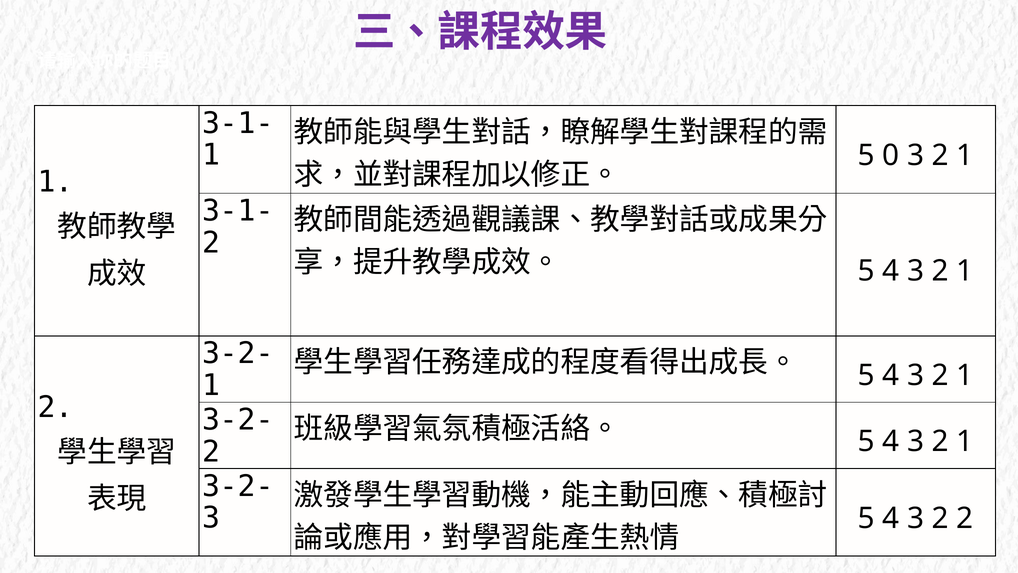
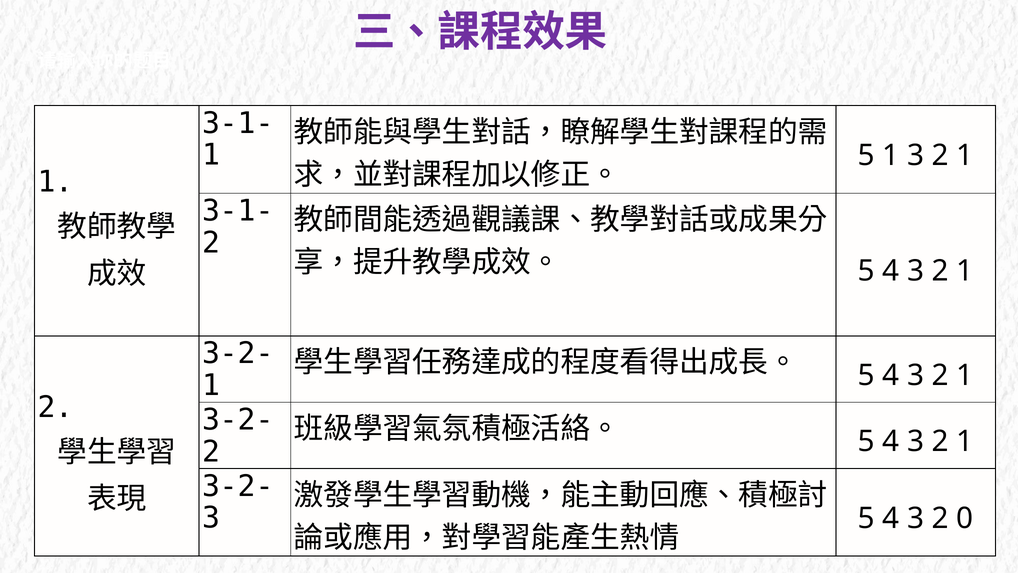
5 0: 0 -> 1 (891, 156)
2 2: 2 -> 0 (965, 518)
